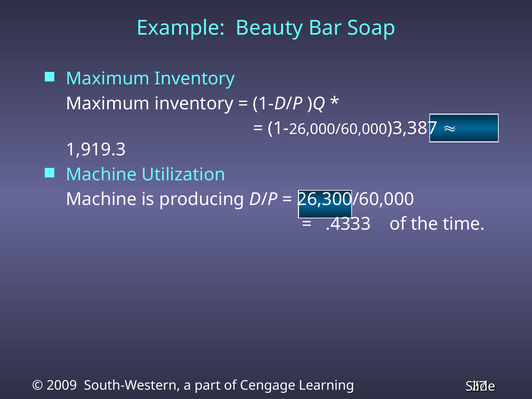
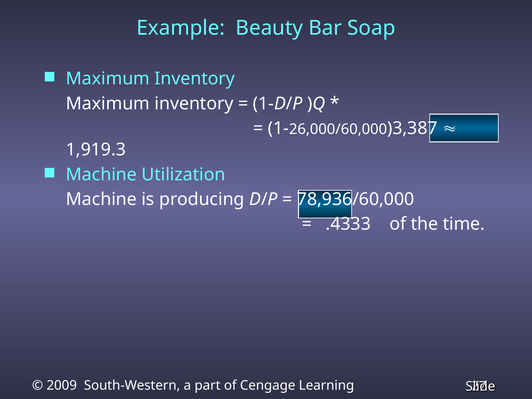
26,300/60,000: 26,300/60,000 -> 78,936/60,000 (356, 199)
